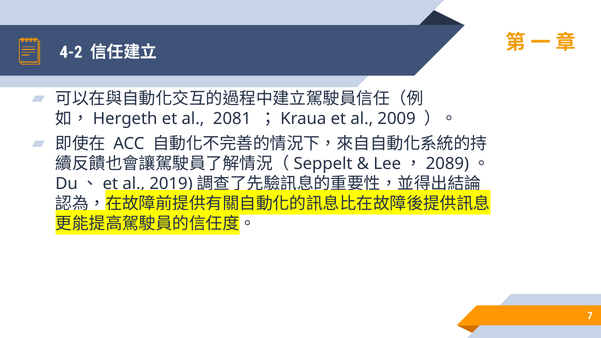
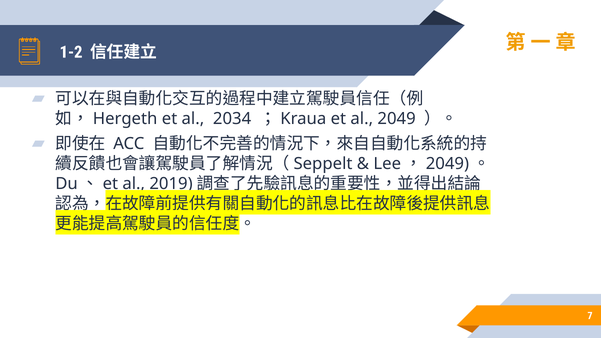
4-2: 4-2 -> 1-2 (71, 52)
2081: 2081 -> 2034 (232, 119)
al 2009: 2009 -> 2049 (397, 119)
2089: 2089 -> 2049 (447, 164)
